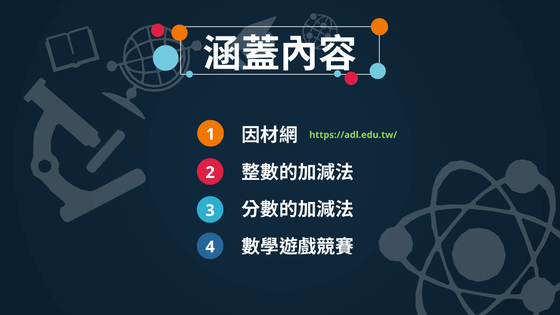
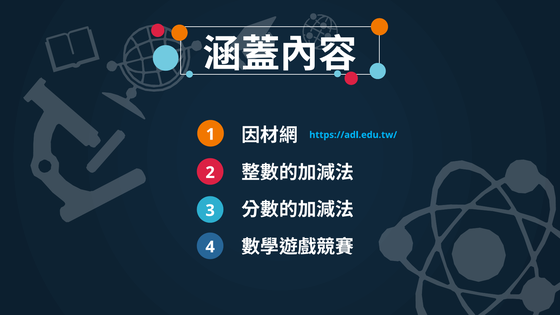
https://adl.edu.tw/ colour: light green -> light blue (353, 135)
